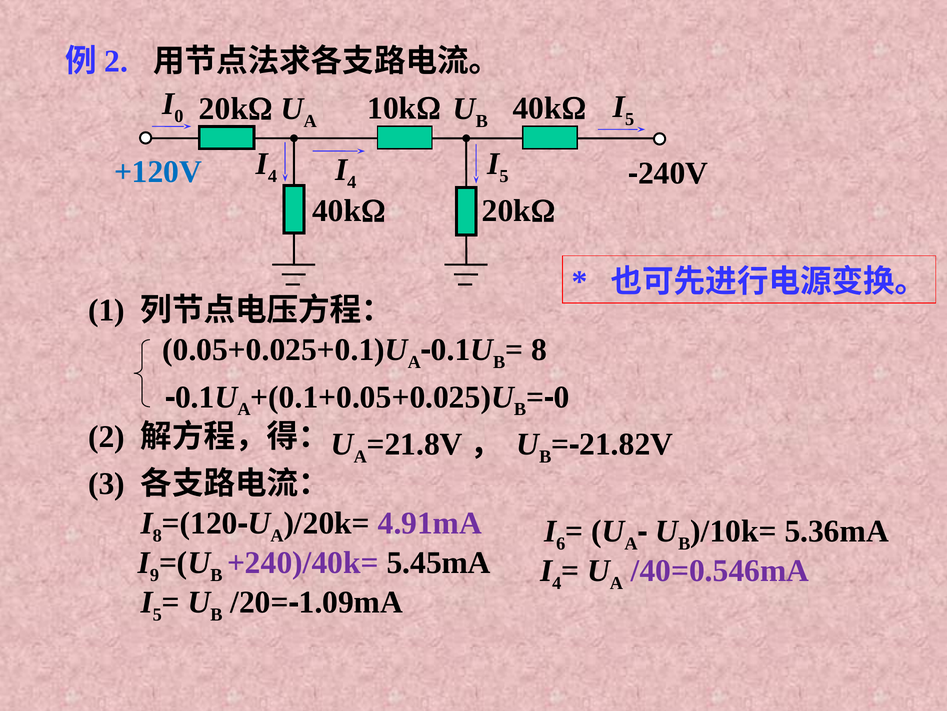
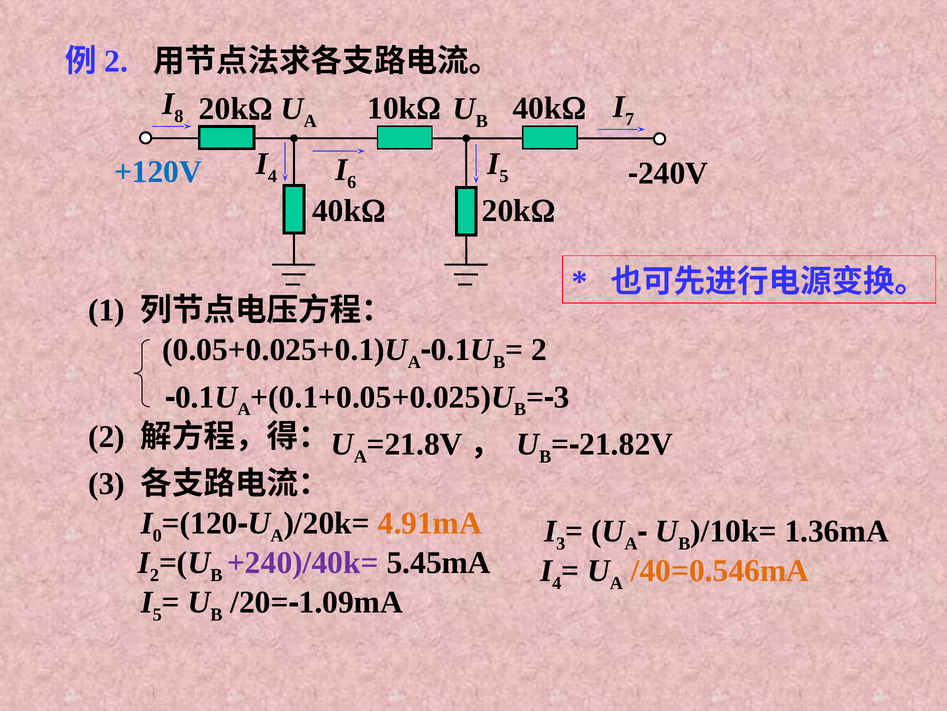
0: 0 -> 8 (179, 116)
5: 5 -> 7 (630, 119)
4: 4 -> 6 (352, 182)
8: 8 -> 2 (539, 349)
0: 0 -> 3 (562, 397)
8: 8 -> 0 (157, 535)
4.91mA colour: purple -> orange (430, 523)
6: 6 -> 3 (561, 543)
5.36mA: 5.36mA -> 1.36mA (837, 531)
9: 9 -> 2 (155, 575)
/40=0.546mA colour: purple -> orange (720, 570)
